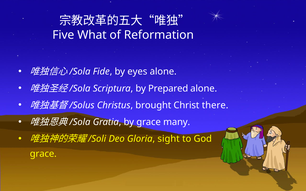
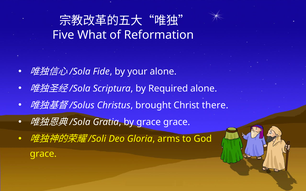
eyes: eyes -> your (137, 72)
Prepared: Prepared -> Required (168, 89)
grace many: many -> grace (177, 122)
sight: sight -> arms (169, 139)
